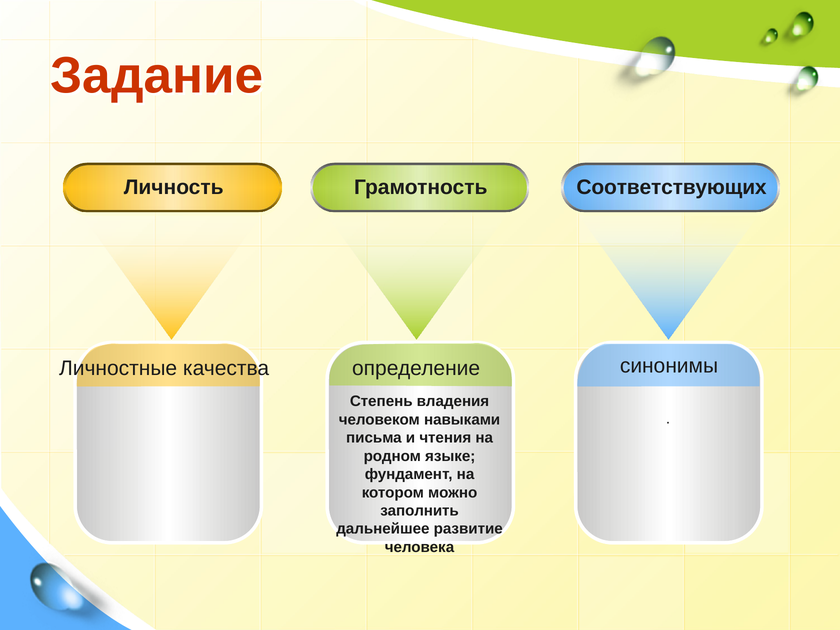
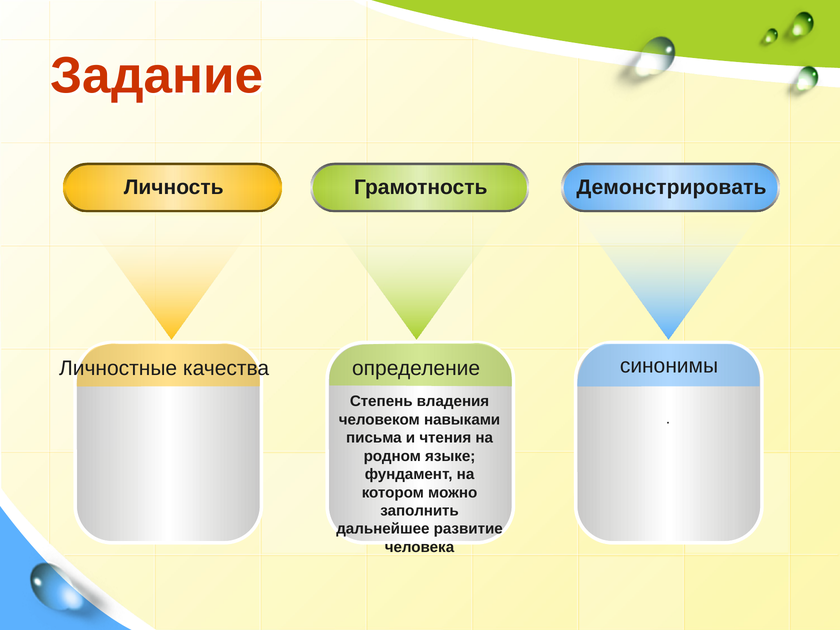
Соответствующих: Соответствующих -> Демонстрировать (671, 187)
